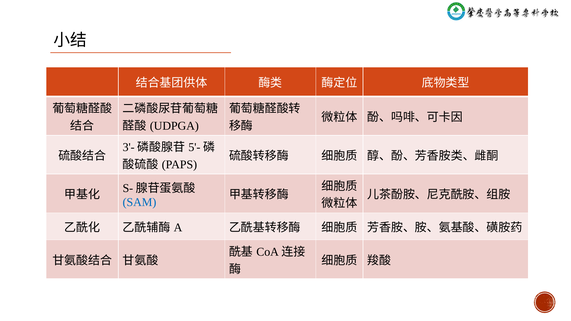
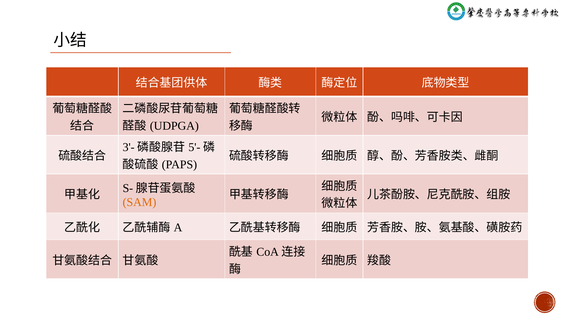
SAM colour: blue -> orange (139, 202)
